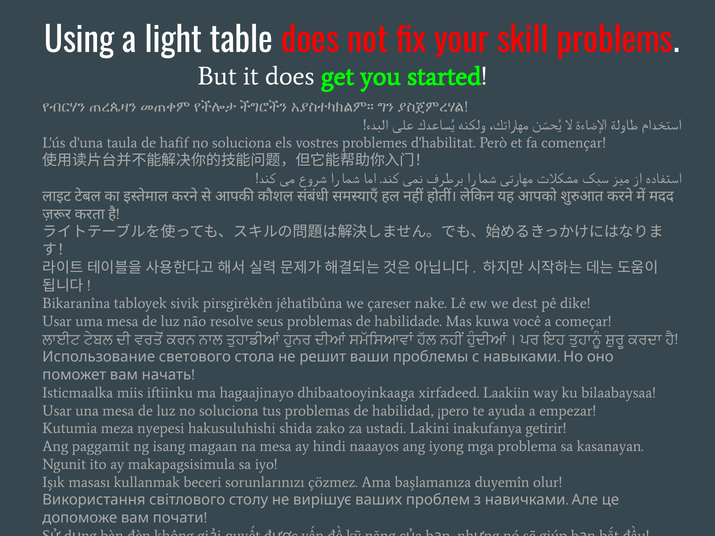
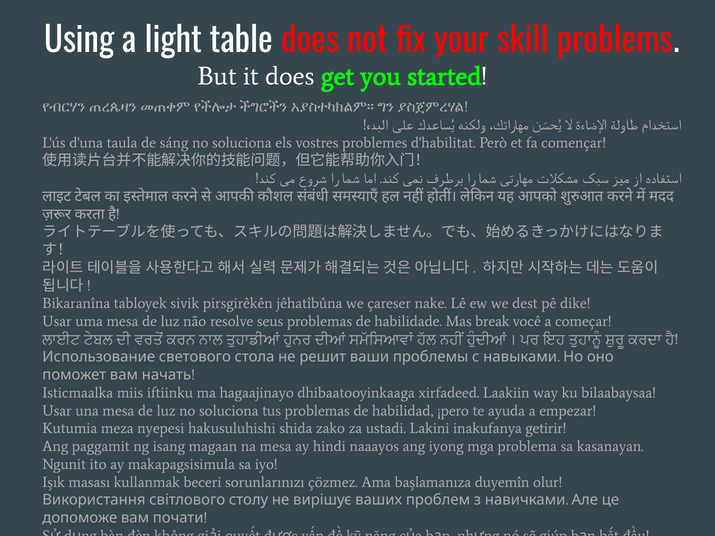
hafif: hafif -> sáng (174, 143)
kuwa: kuwa -> break (492, 321)
